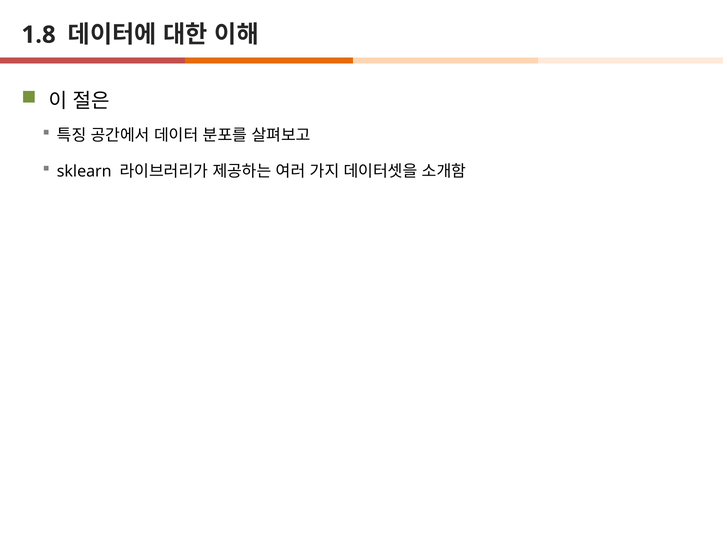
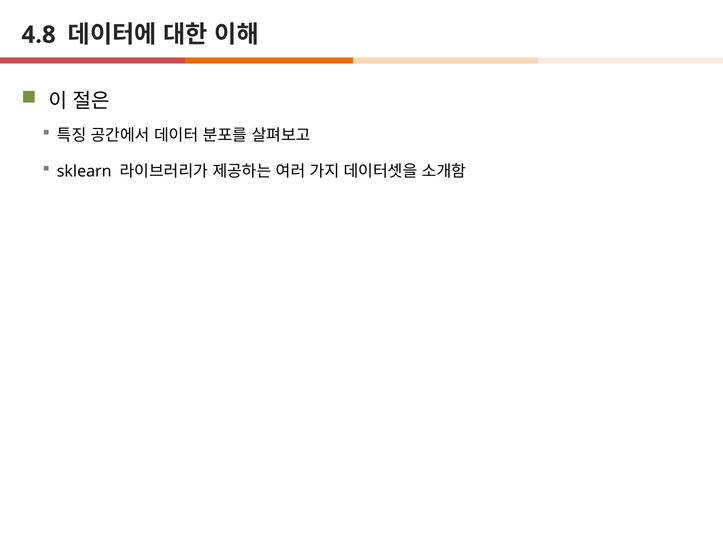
1.8: 1.8 -> 4.8 (39, 35)
